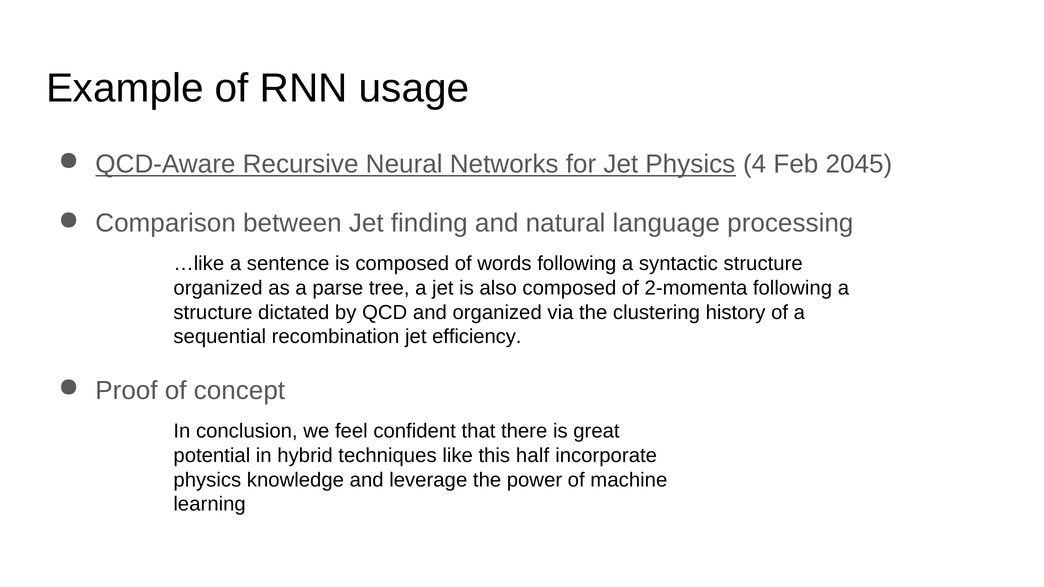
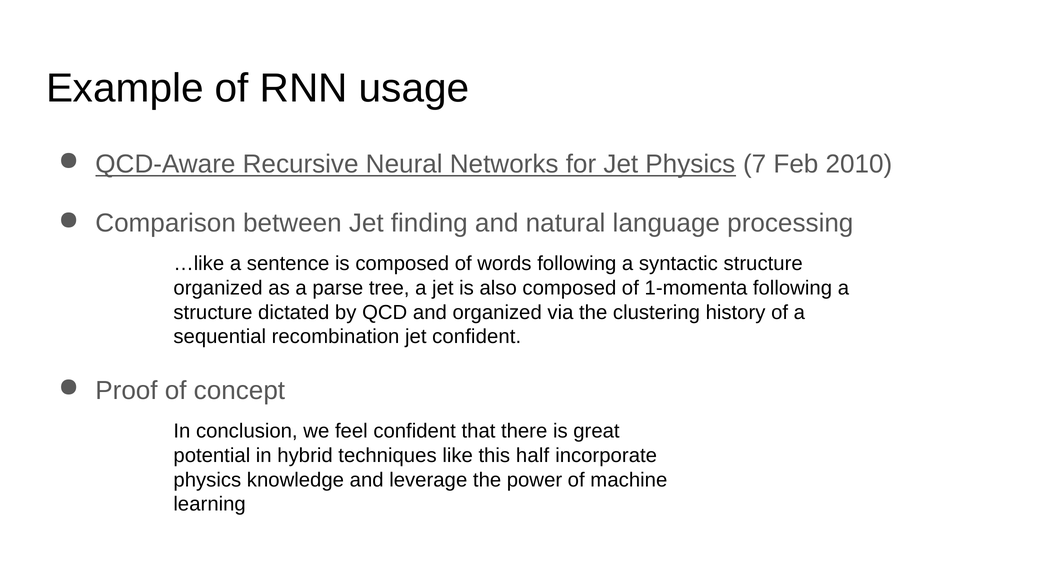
4: 4 -> 7 (755, 164)
2045: 2045 -> 2010 (859, 164)
2-momenta: 2-momenta -> 1-momenta (696, 288)
jet efficiency: efficiency -> confident (477, 337)
